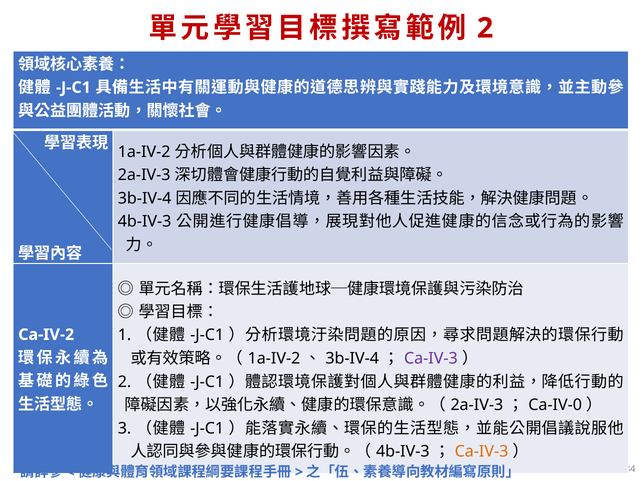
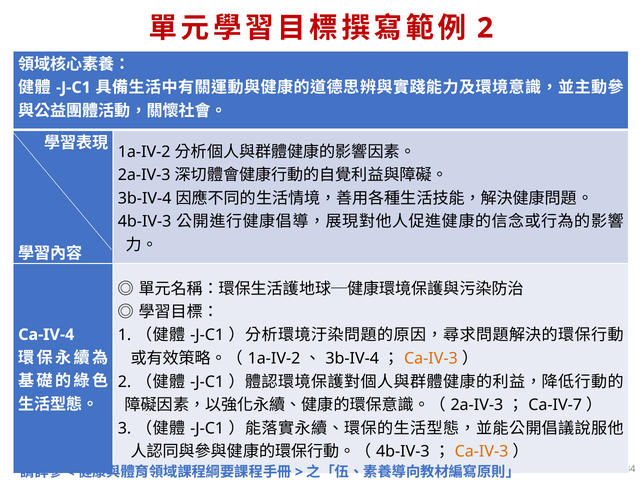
Ca-IV-2: Ca-IV-2 -> Ca-IV-4 (46, 335)
Ca-IV-3 colour: purple -> orange (431, 359)
Ca-IV-0: Ca-IV-0 -> Ca-IV-7 (555, 405)
